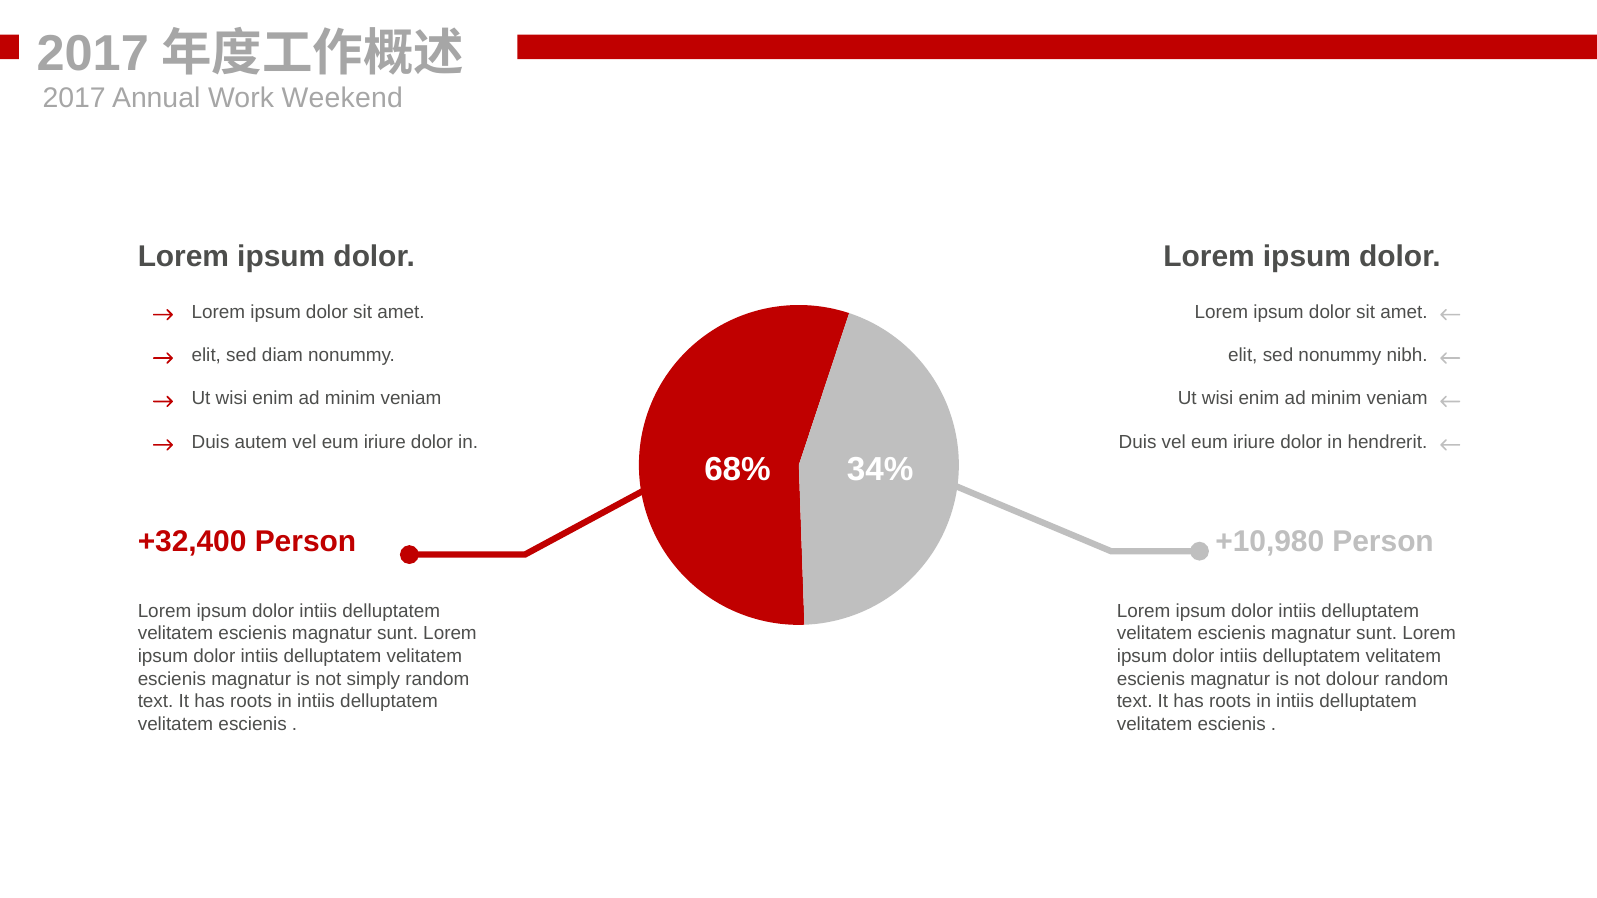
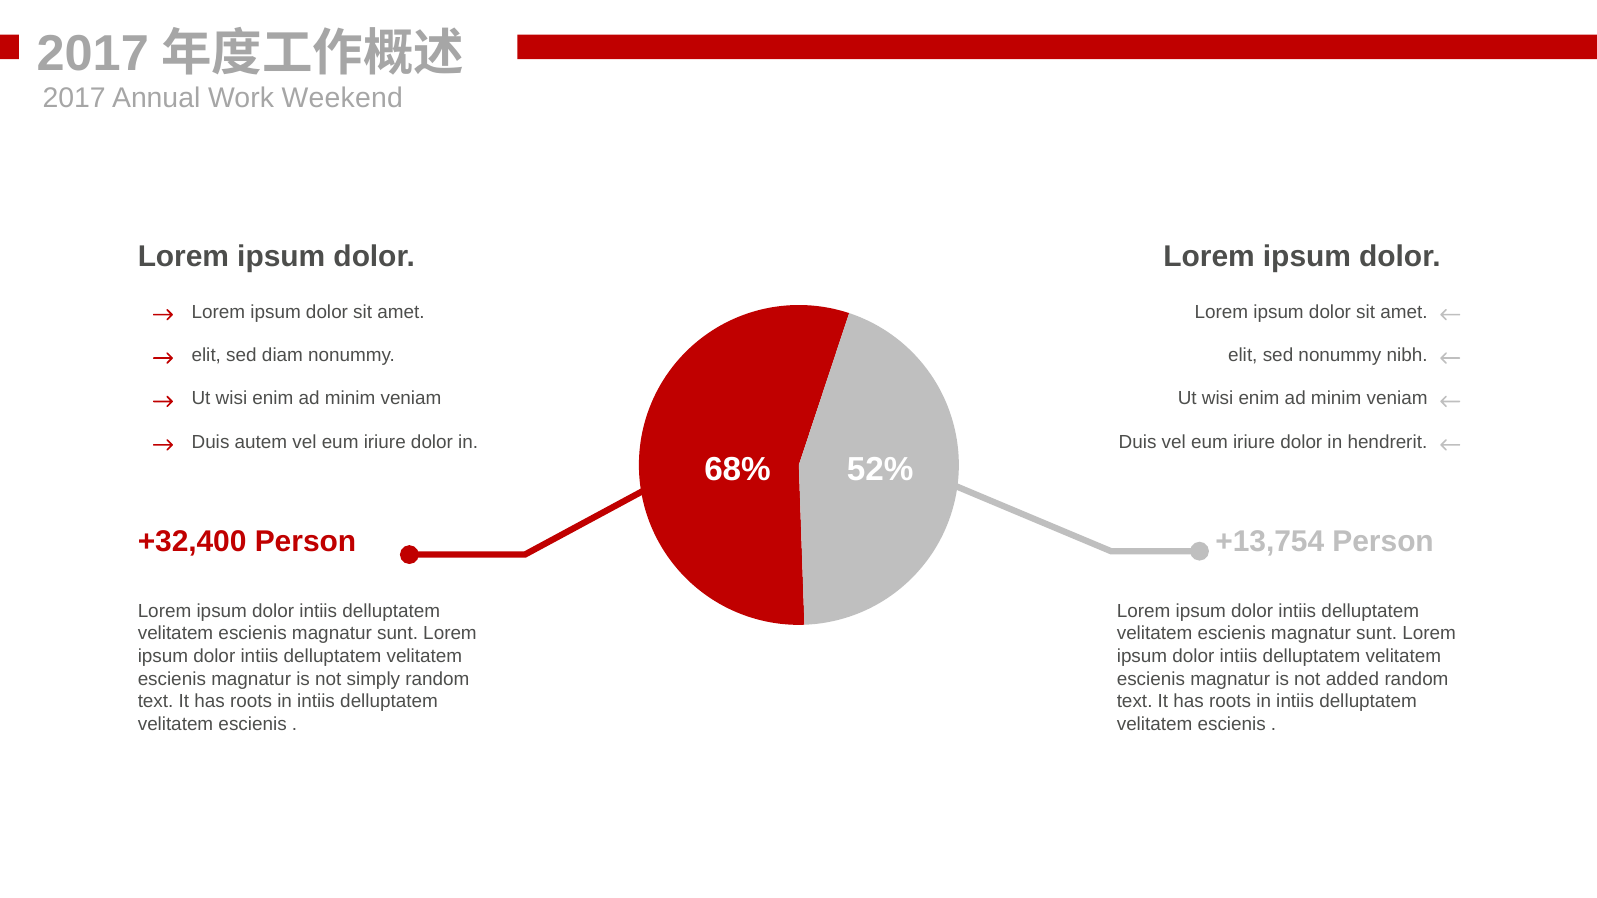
34%: 34% -> 52% (880, 470)
+10,980: +10,980 -> +13,754 (1270, 542)
dolour: dolour -> added (1352, 679)
